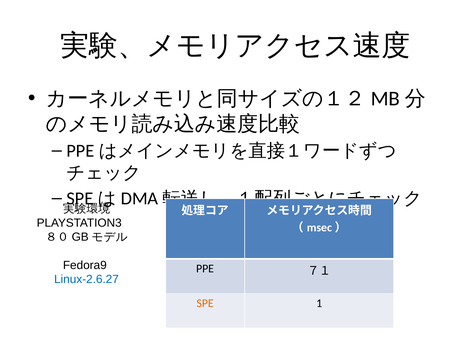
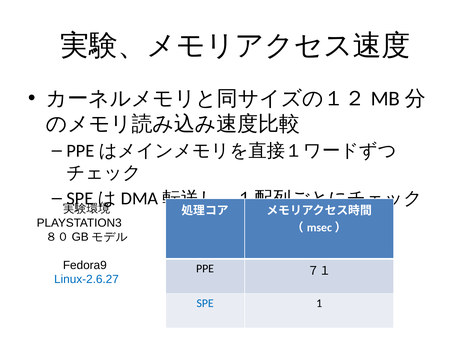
SPE colour: orange -> blue (205, 303)
